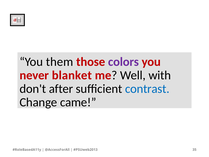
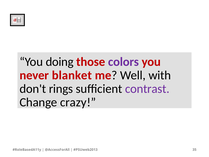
them: them -> doing (60, 62)
after: after -> rings (61, 89)
contrast colour: blue -> purple (147, 89)
came: came -> crazy (78, 102)
